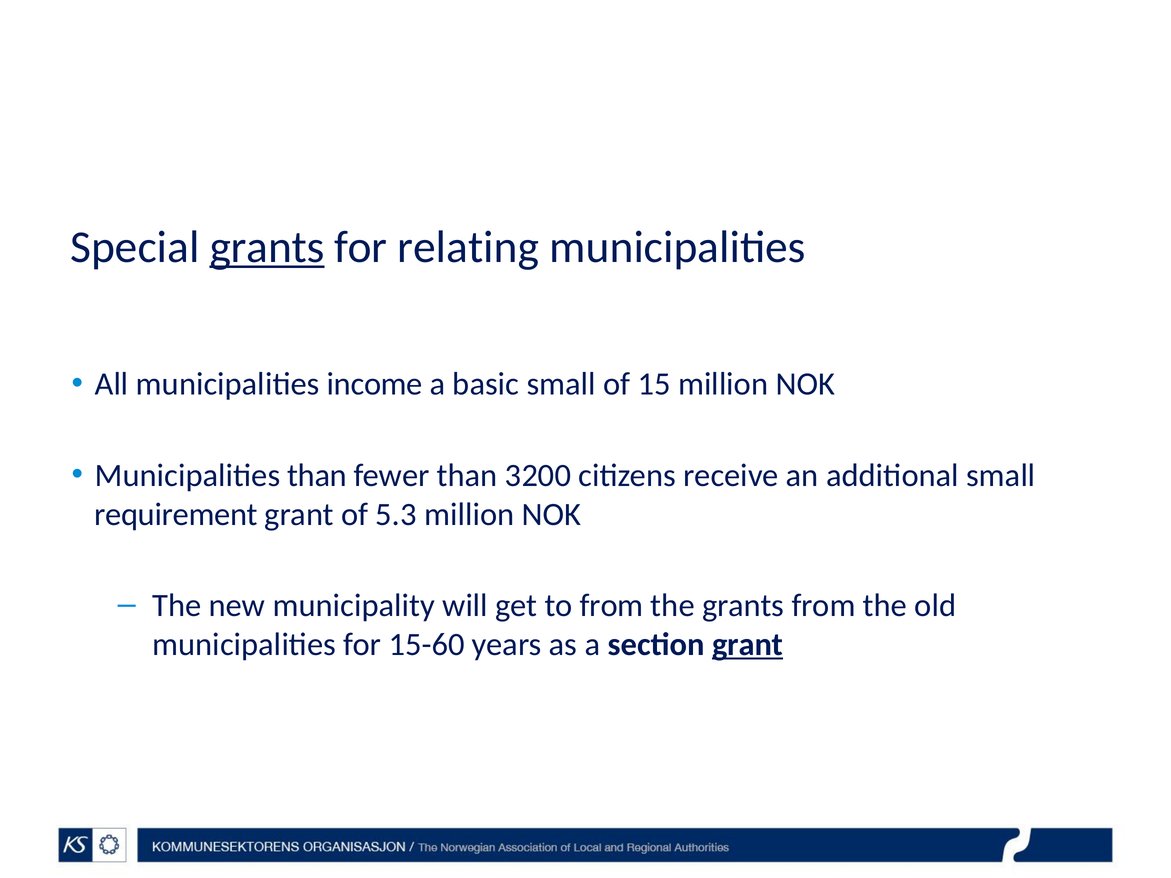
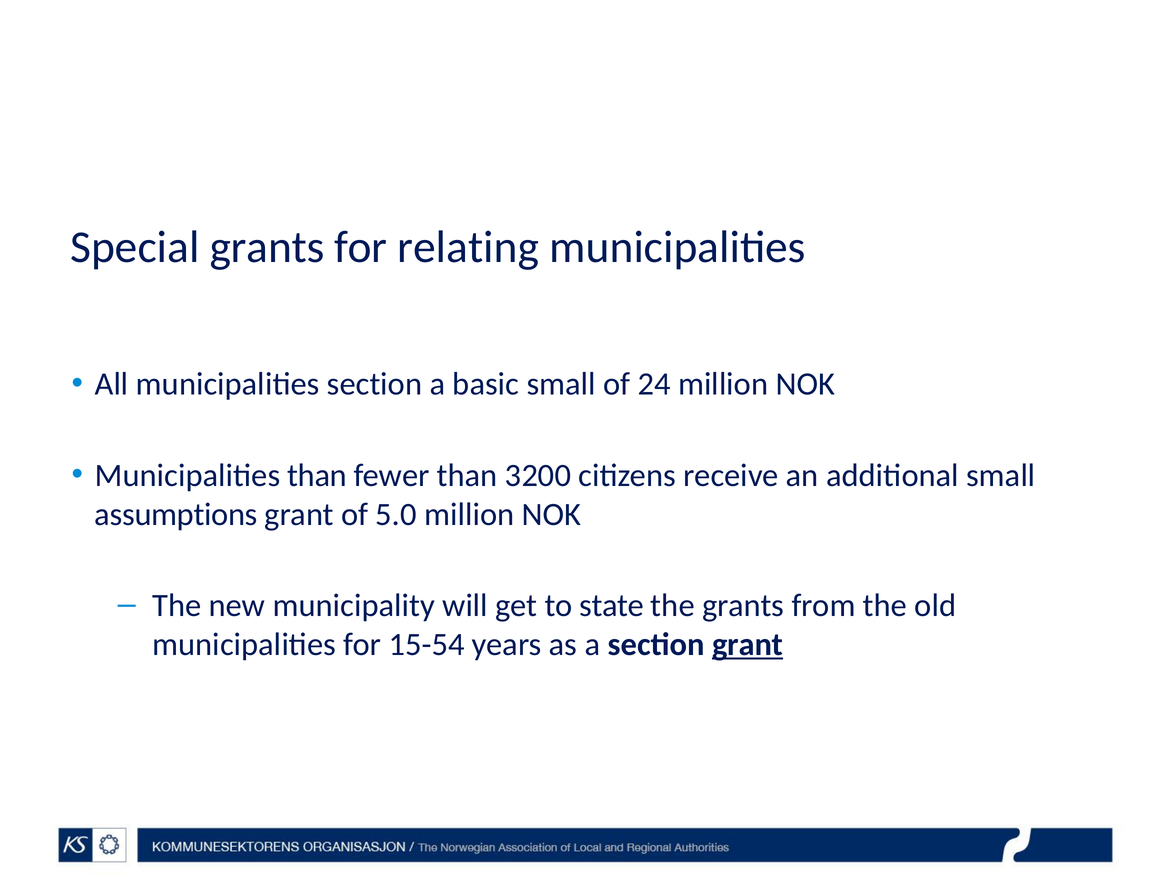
grants underline: present -> none (267, 247)
municipalities income: income -> section (375, 384)
15: 15 -> 24 (654, 384)
requirement: requirement -> assumptions (176, 515)
5.3: 5.3 -> 5.0 (396, 515)
to from: from -> state (612, 606)
15-60: 15-60 -> 15-54 (427, 645)
